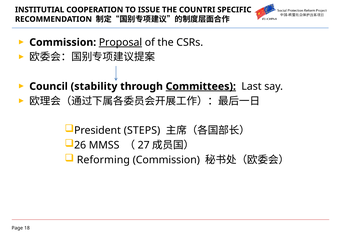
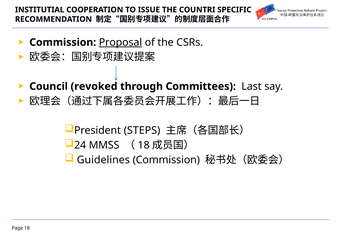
stability: stability -> revoked (94, 86)
Committees underline: present -> none (201, 86)
26: 26 -> 24 (80, 145)
27: 27 -> 18 (144, 145)
Reforming: Reforming -> Guidelines (103, 160)
